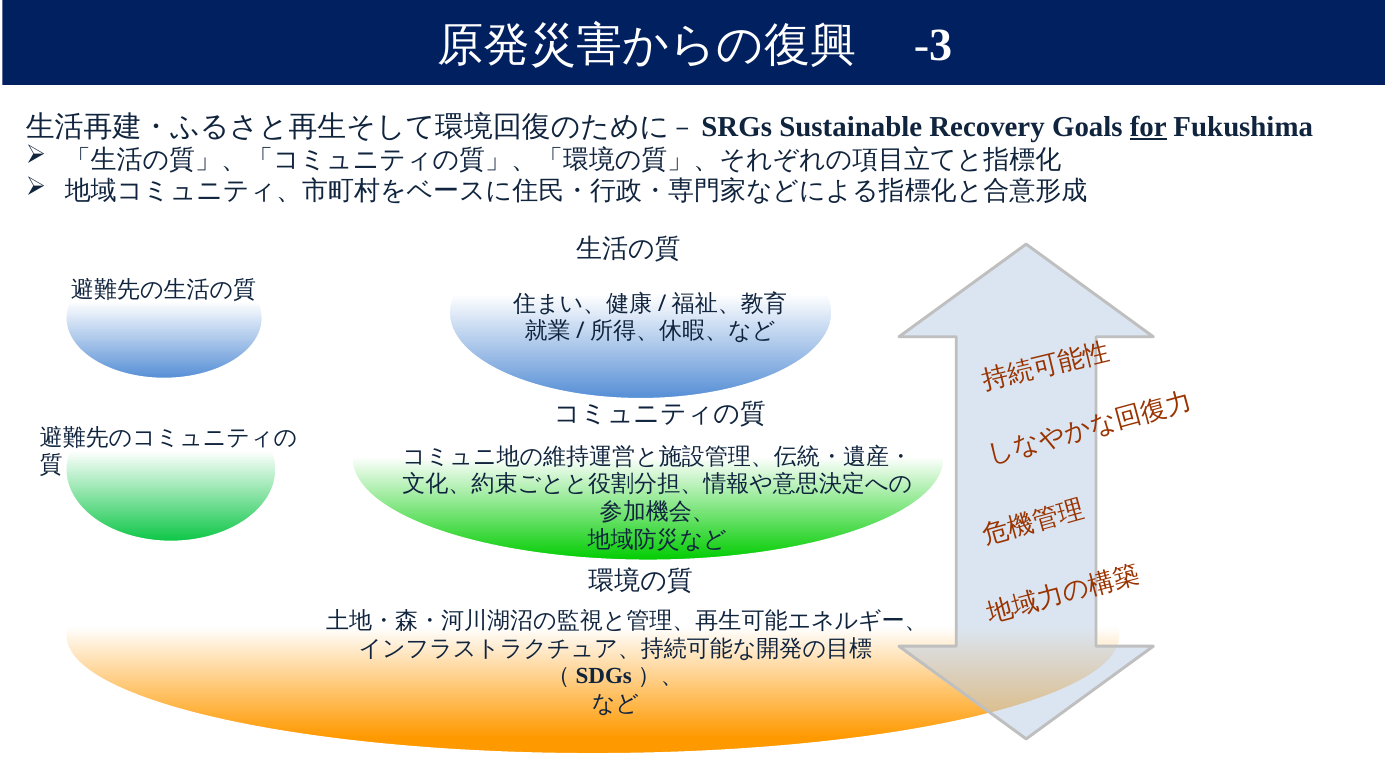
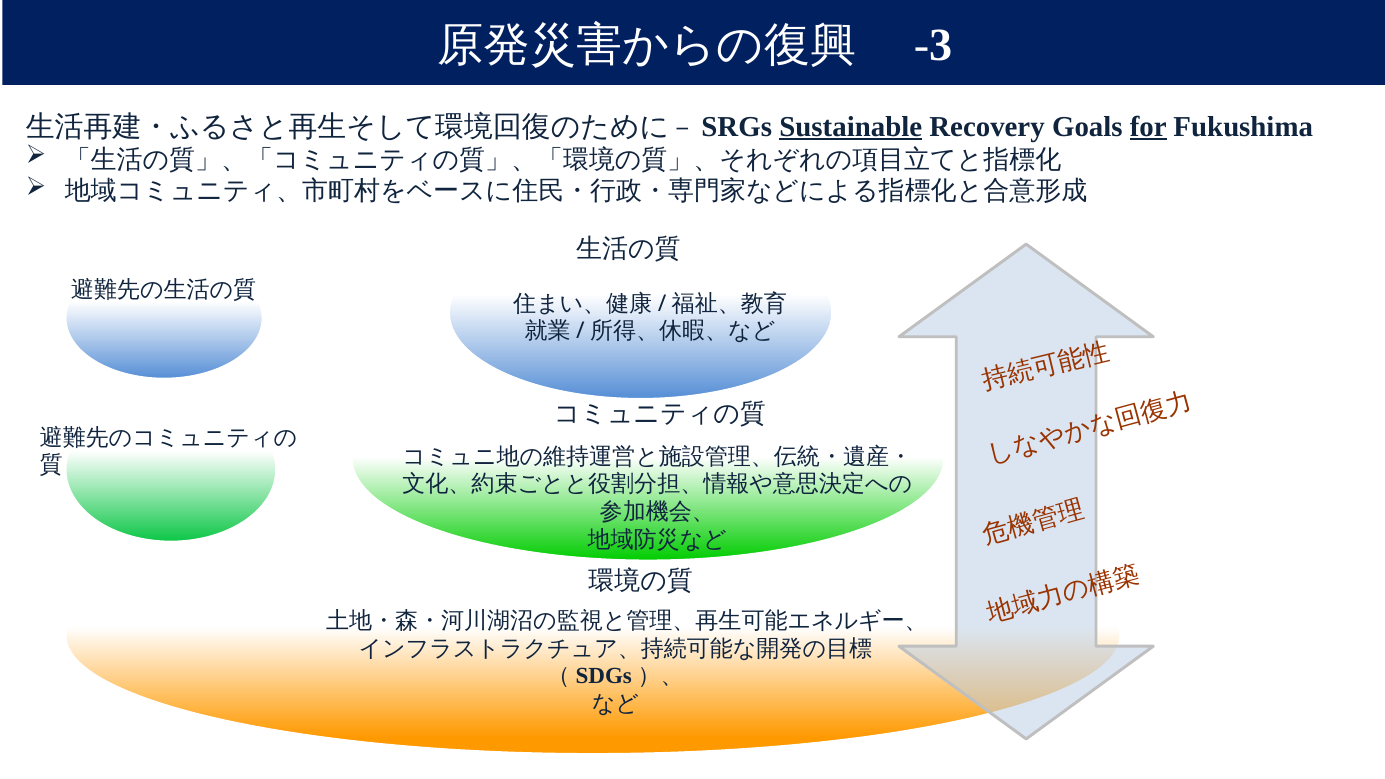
Sustainable underline: none -> present (851, 127)
